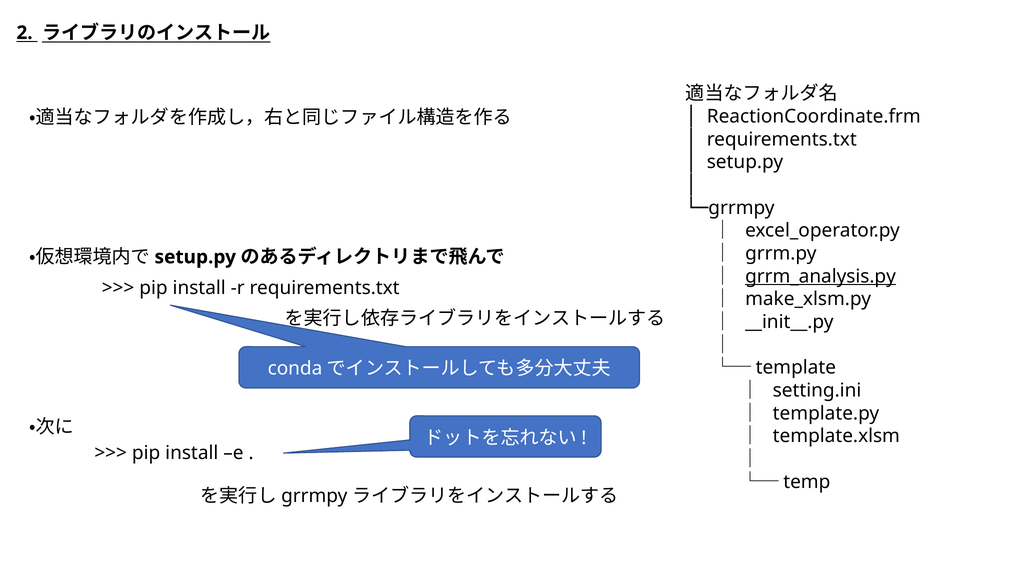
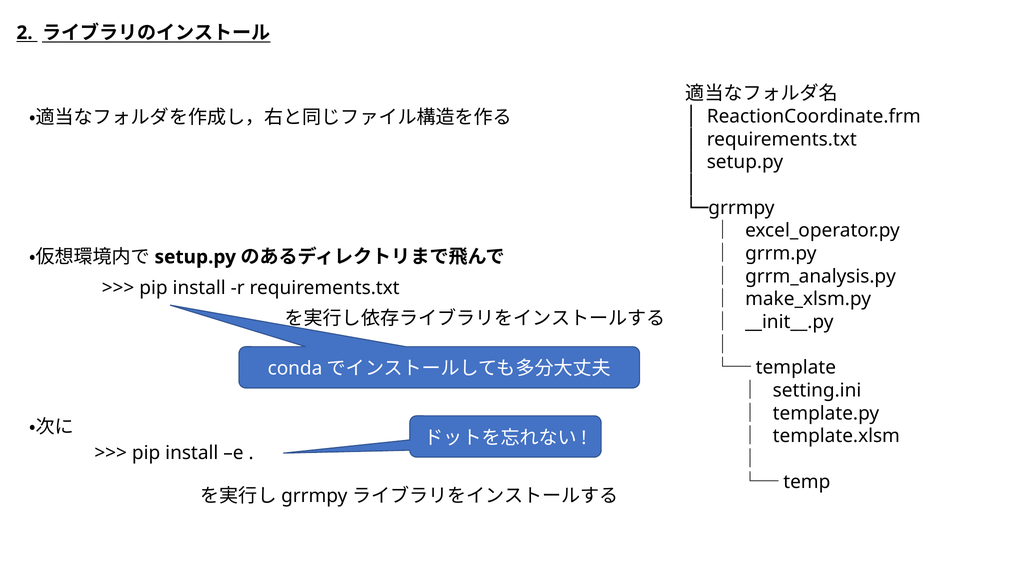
grrm_analysis.py underline: present -> none (821, 277)
